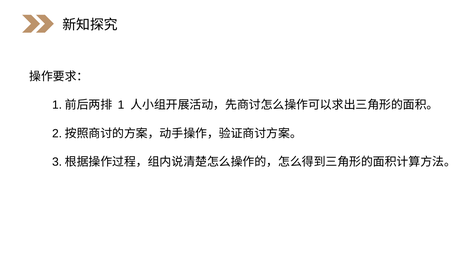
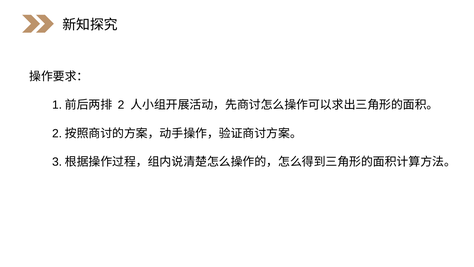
1: 1 -> 2 (121, 105)
